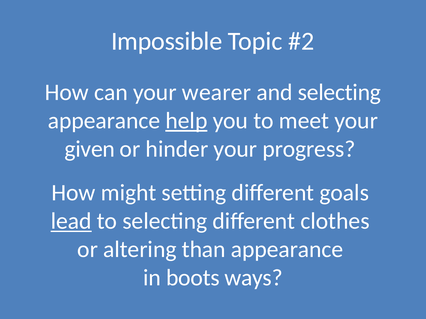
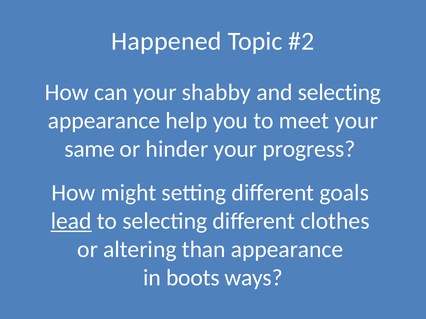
Impossible: Impossible -> Happened (166, 41)
wearer: wearer -> shabby (216, 93)
help underline: present -> none (186, 121)
given: given -> same (90, 149)
